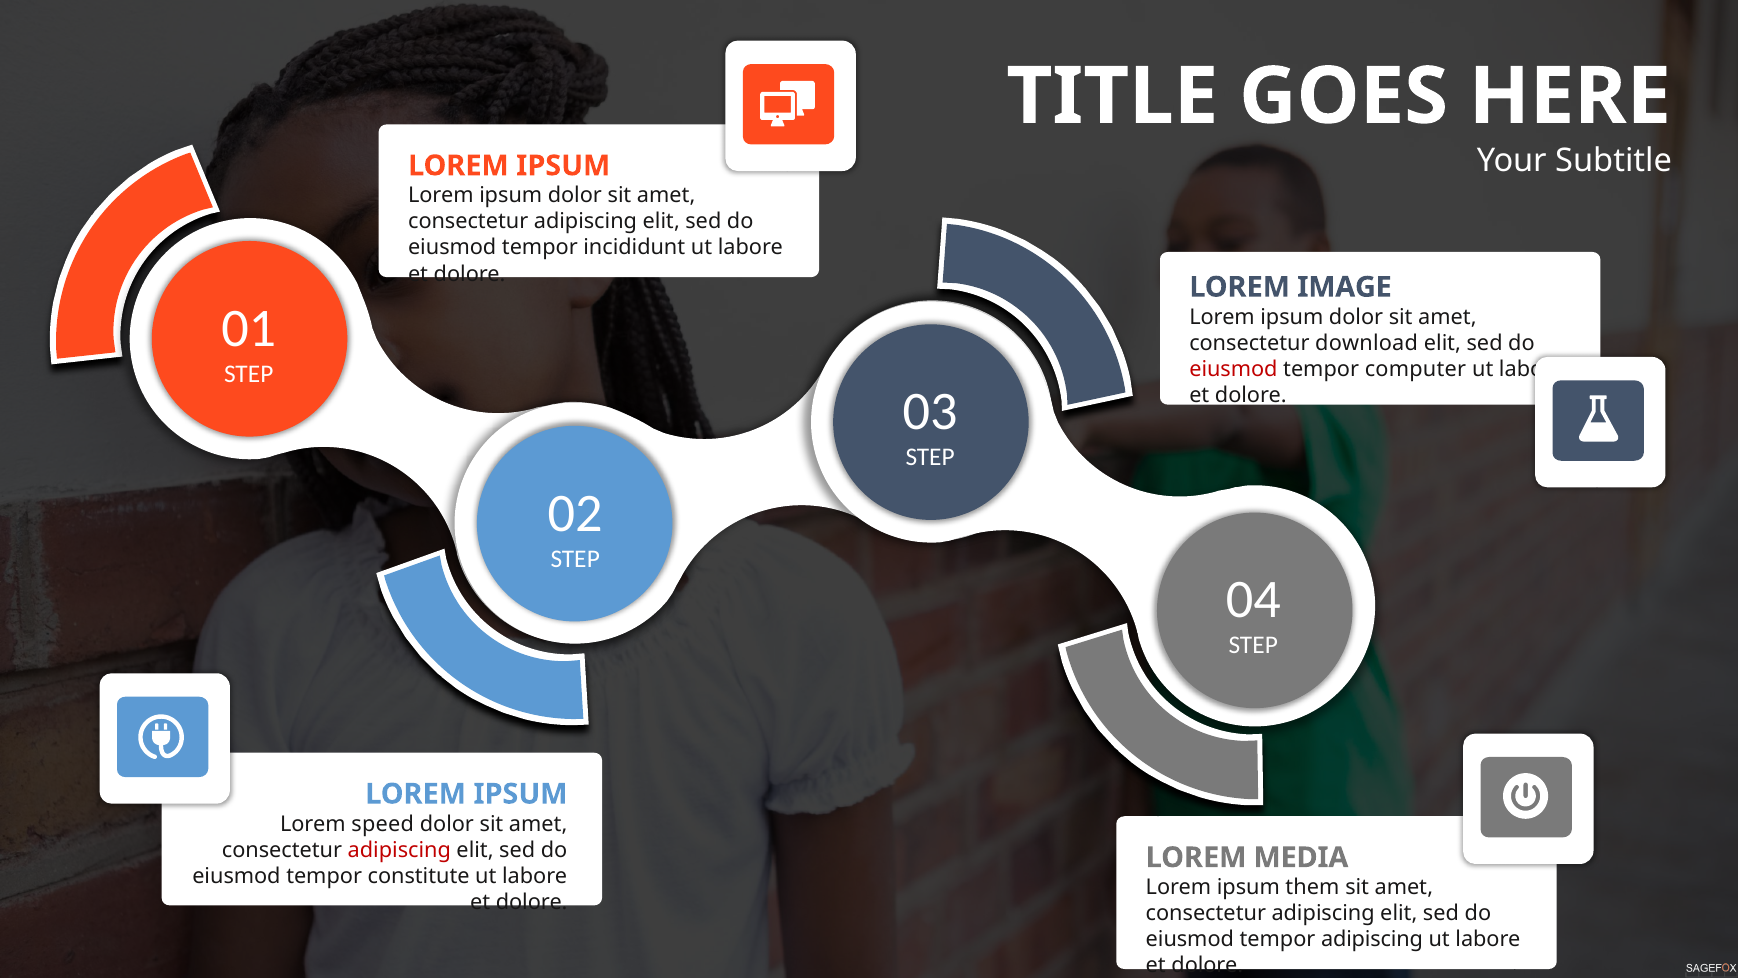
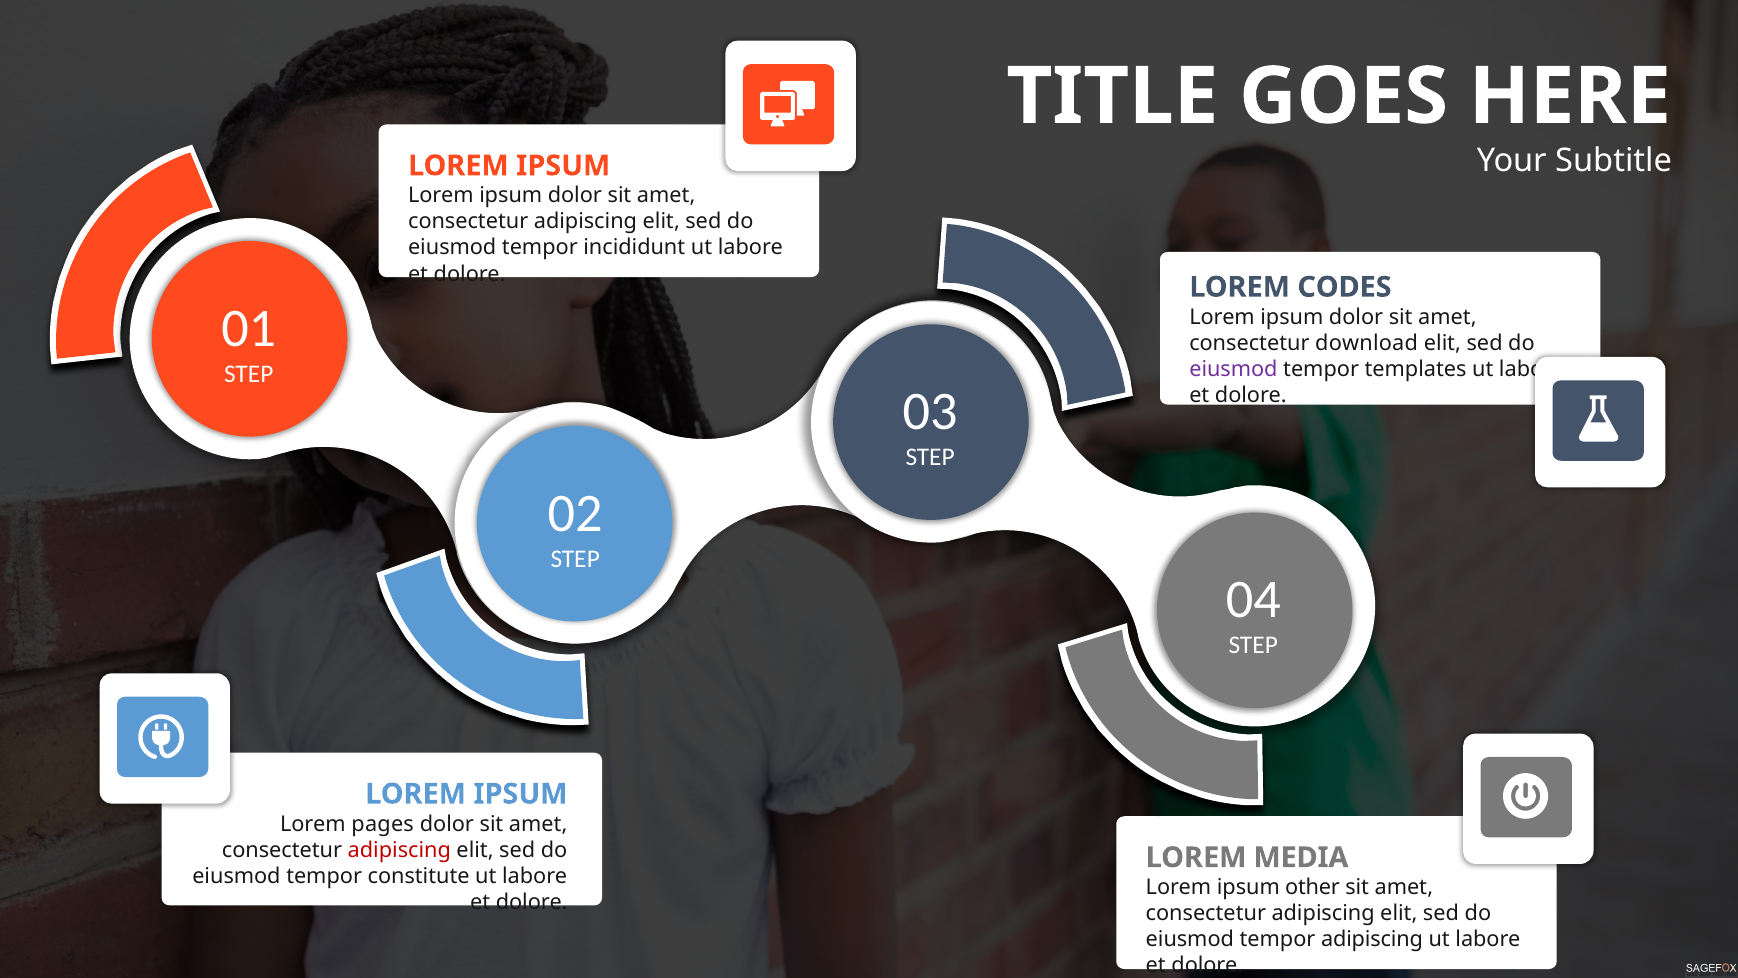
IMAGE: IMAGE -> CODES (1344, 287)
eiusmod colour: red -> purple (1233, 369)
computer: computer -> templates (1416, 369)
speed: speed -> pages (383, 824)
them: them -> other (1313, 887)
